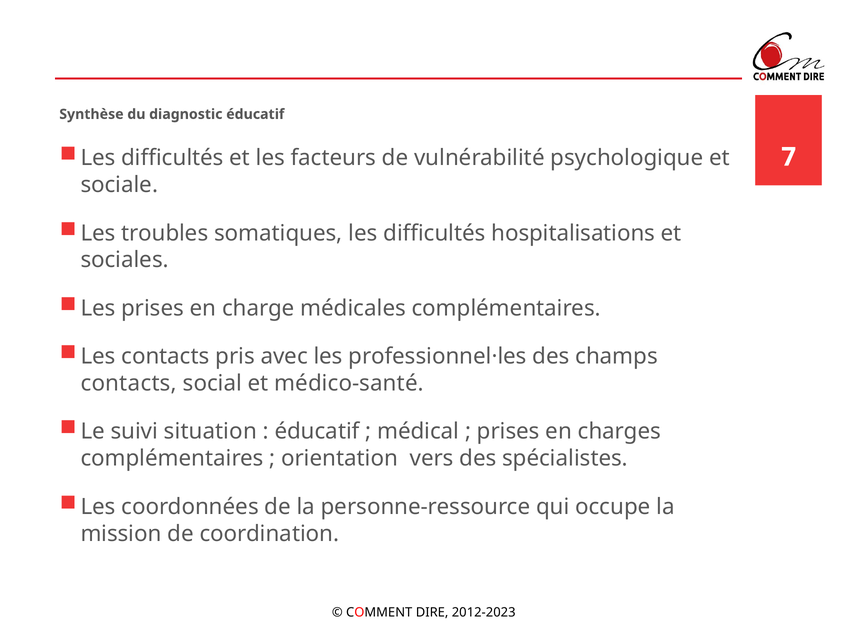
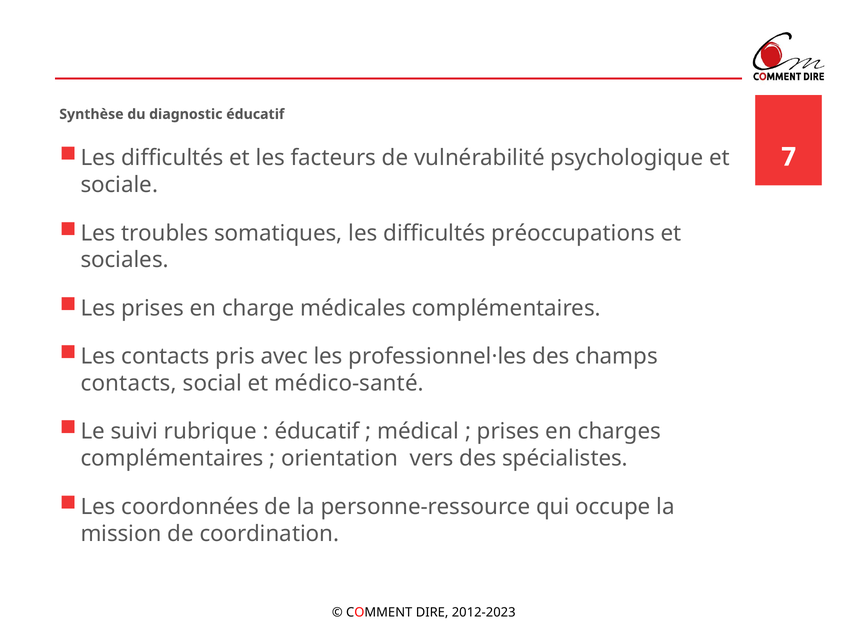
hospitalisations: hospitalisations -> préoccupations (573, 233)
situation: situation -> rubrique (210, 431)
